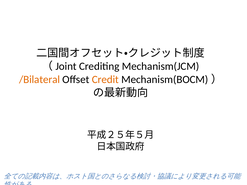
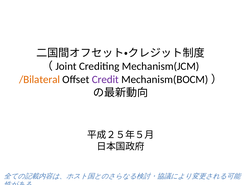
Credit colour: orange -> purple (105, 80)
